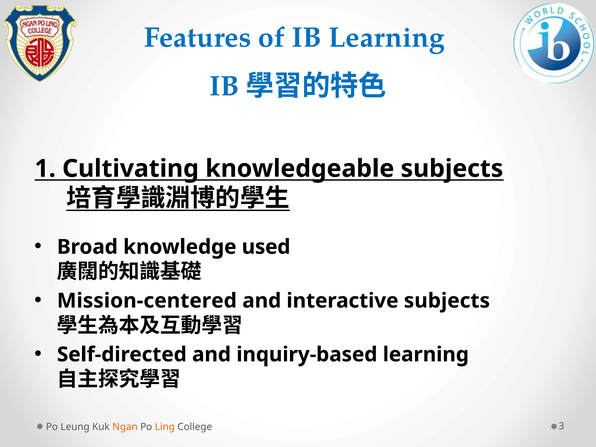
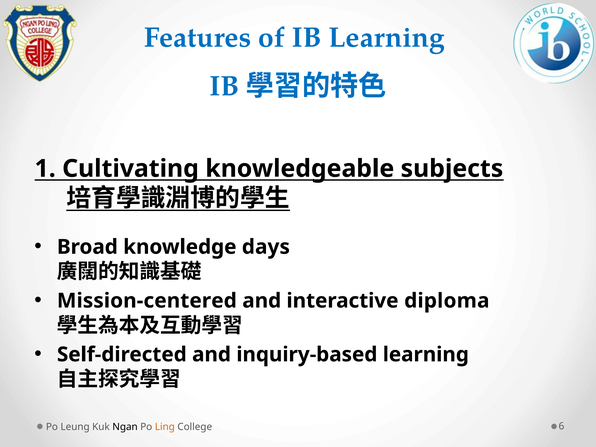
used: used -> days (266, 247)
interactive subjects: subjects -> diploma (447, 301)
Ngan colour: orange -> black (125, 427)
3: 3 -> 6 (561, 426)
